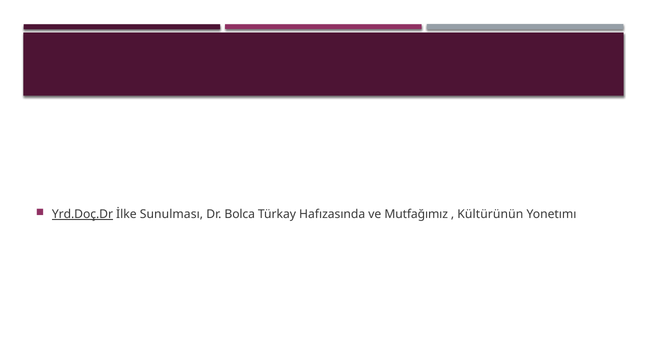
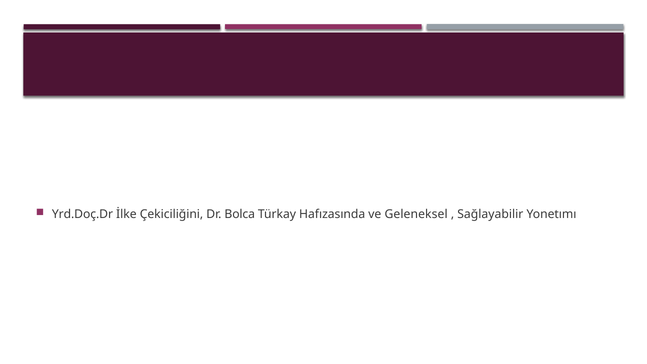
Yrd.Doç.Dr underline: present -> none (82, 214)
Sunulması: Sunulması -> Çekiciliğini (172, 214)
Mutfağımız: Mutfağımız -> Geleneksel (416, 214)
Kültürünün: Kültürünün -> Sağlayabilir (490, 214)
